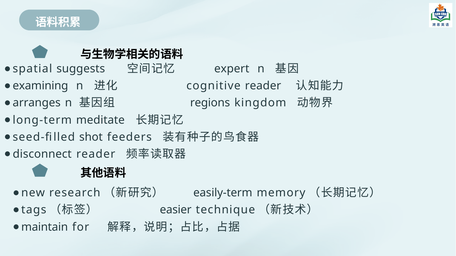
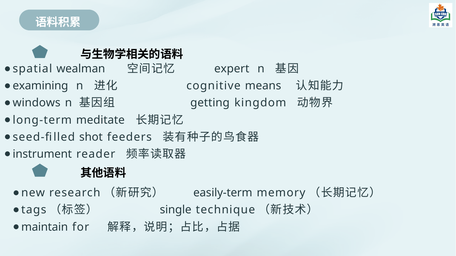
suggests: suggests -> wealman (81, 69)
cognitive reader: reader -> means (263, 86)
arranges: arranges -> windows (37, 103)
regions: regions -> getting (210, 103)
disconnect: disconnect -> instrument (42, 154)
easier: easier -> single (176, 210)
